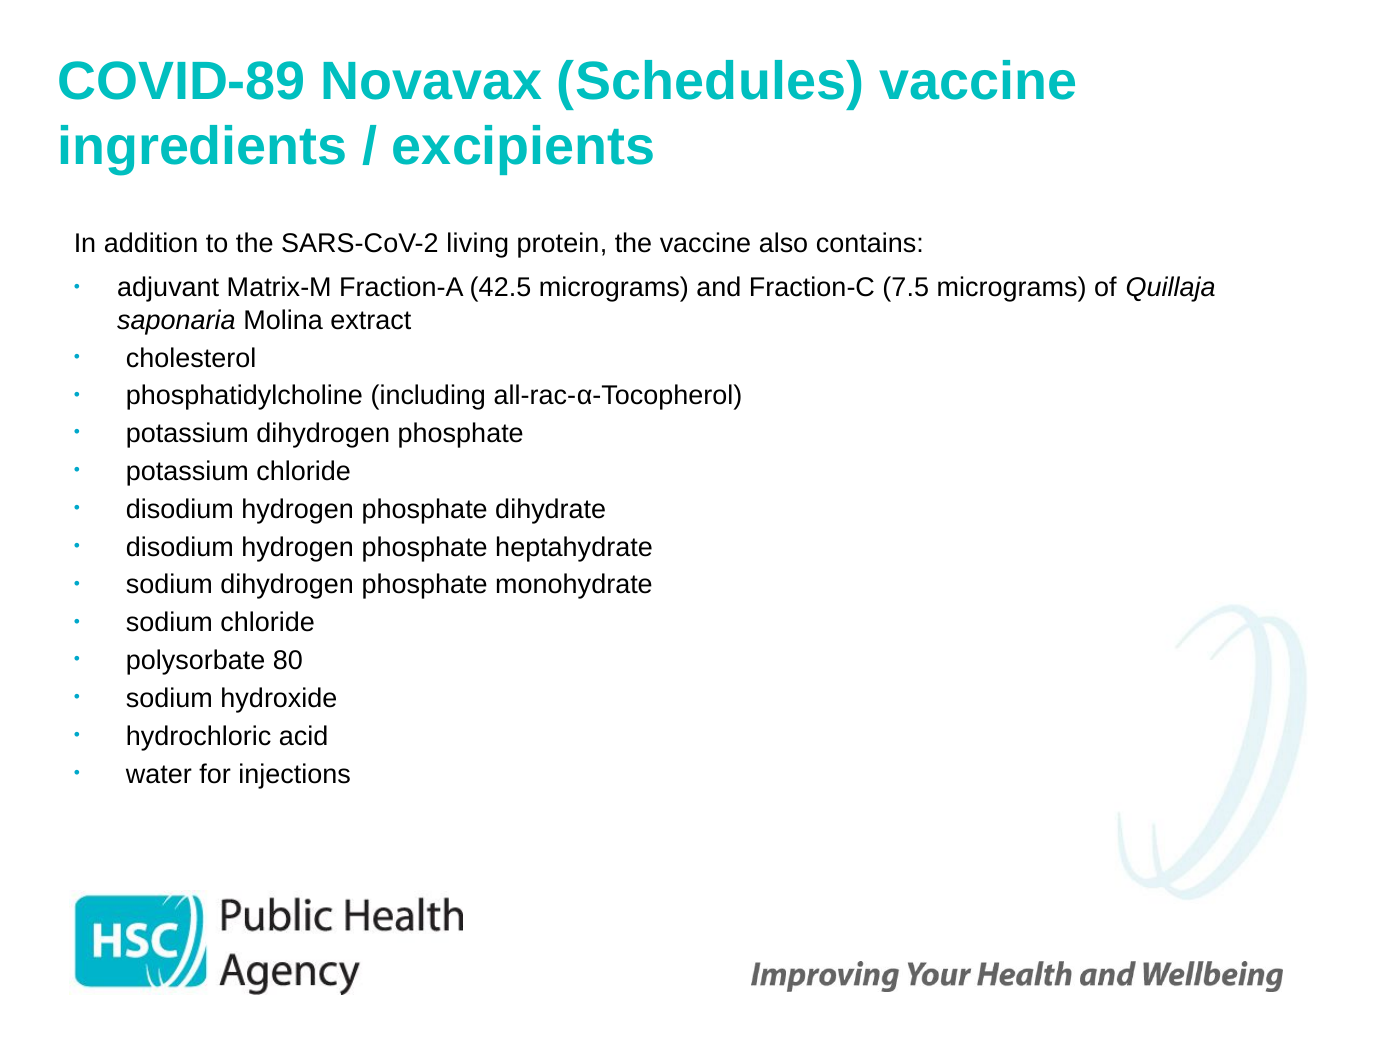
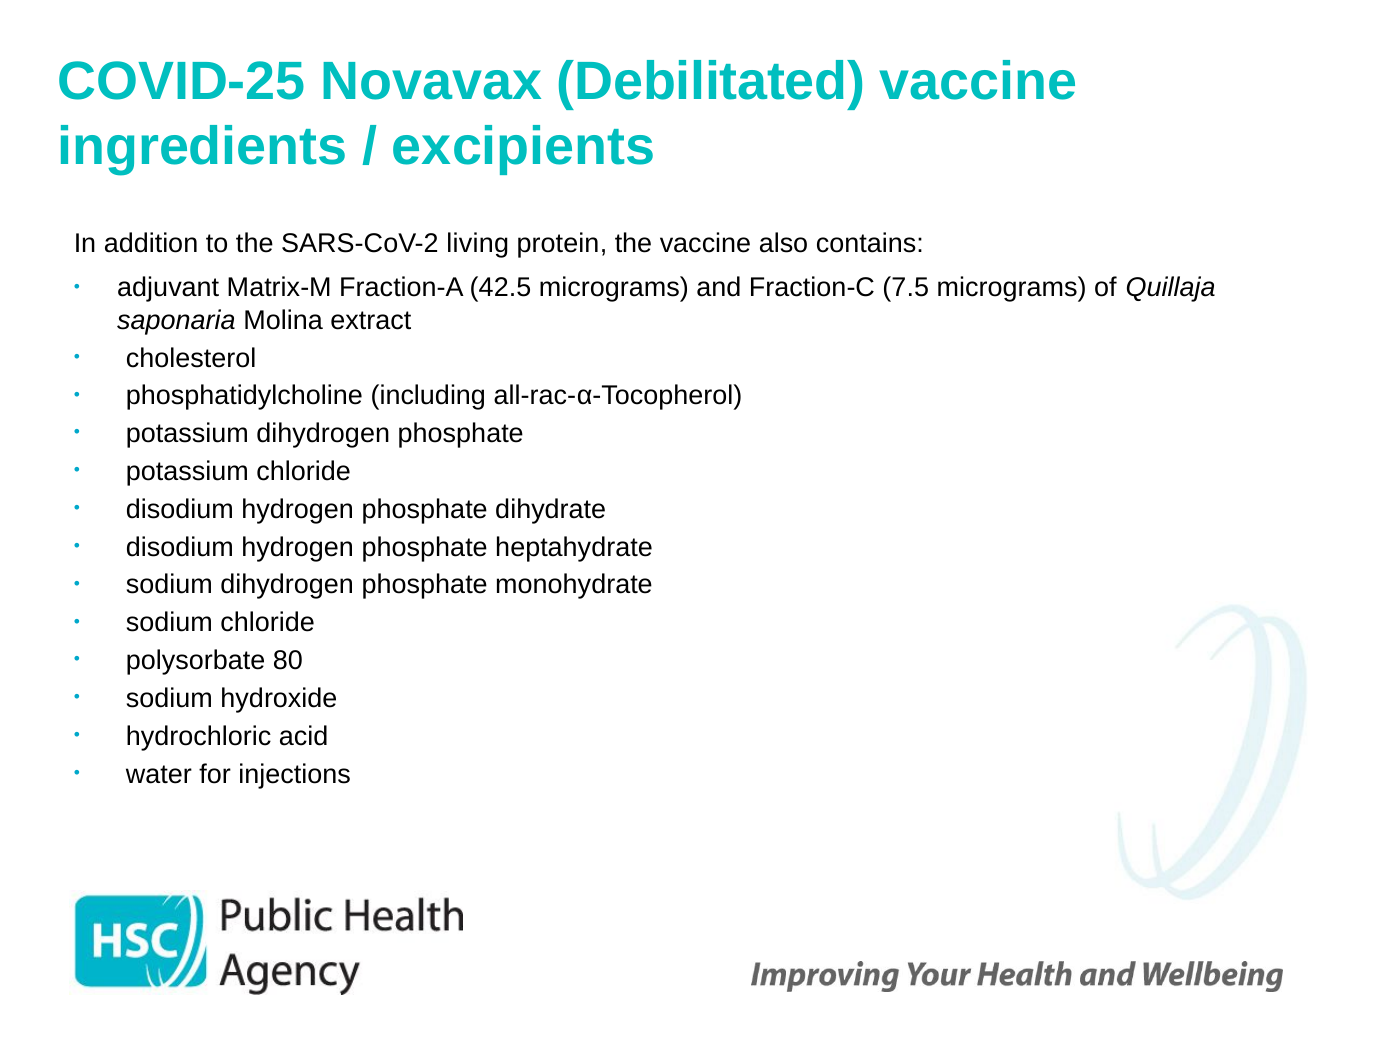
COVID-89: COVID-89 -> COVID-25 (182, 82)
Schedules: Schedules -> Debilitated (711, 82)
